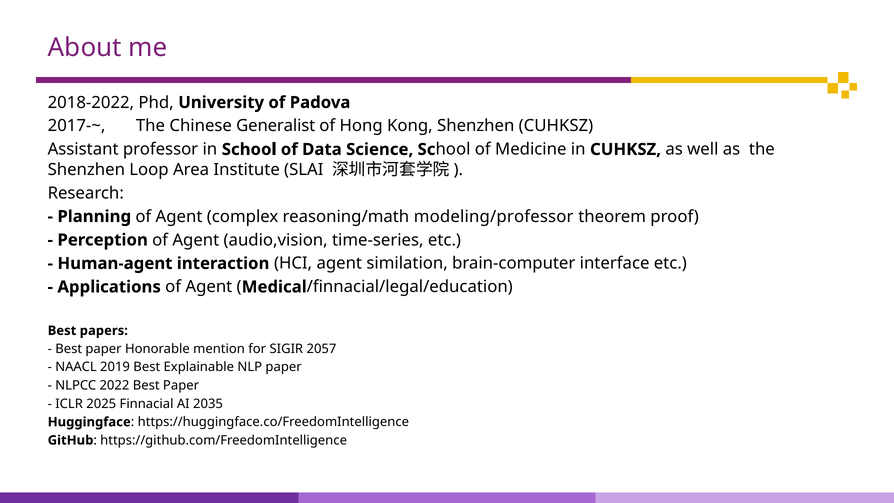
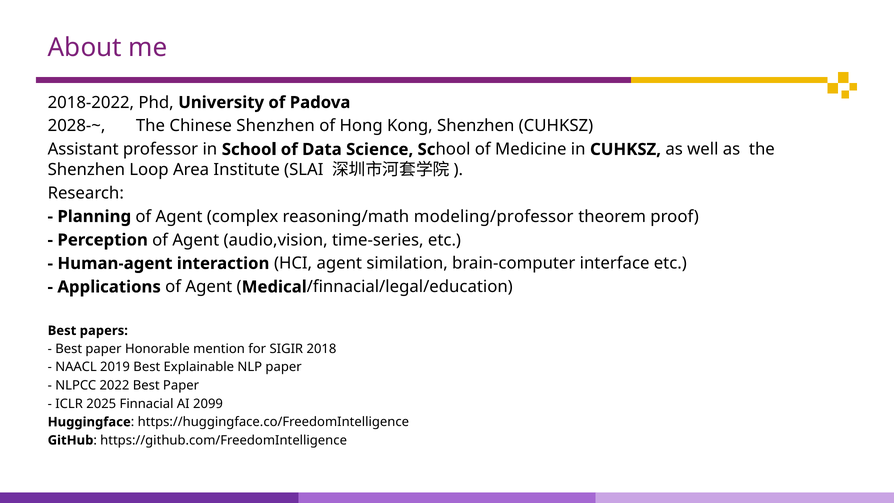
2017-~: 2017-~ -> 2028-~ (77, 126)
Chinese Generalist: Generalist -> Shenzhen (276, 126)
2057: 2057 -> 2018 (321, 349)
2035: 2035 -> 2099 (208, 404)
